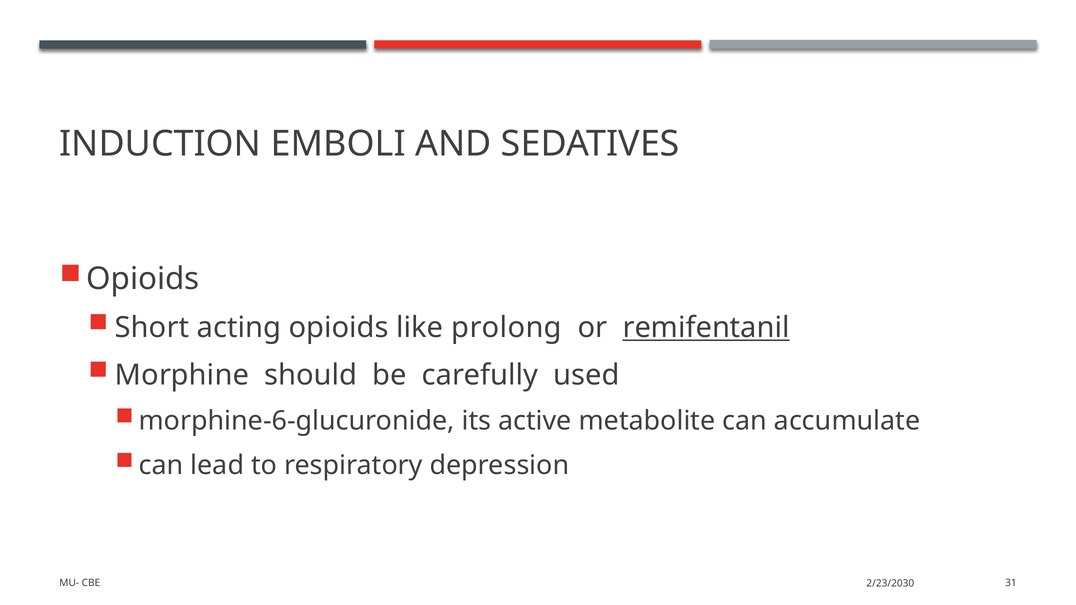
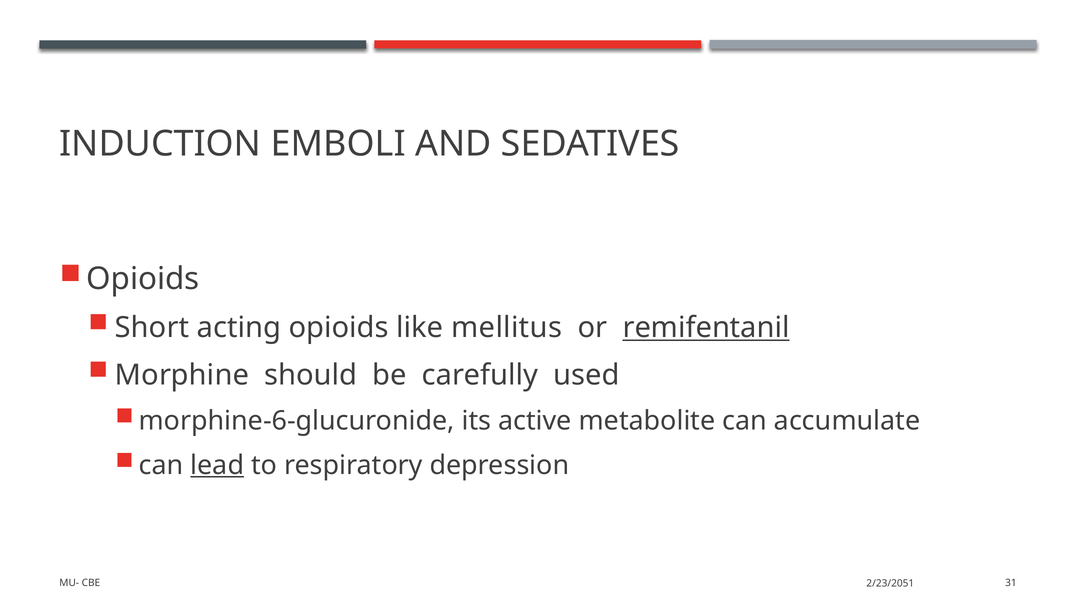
prolong: prolong -> mellitus (507, 328)
lead underline: none -> present (217, 465)
2/23/2030: 2/23/2030 -> 2/23/2051 (890, 584)
